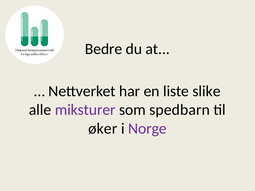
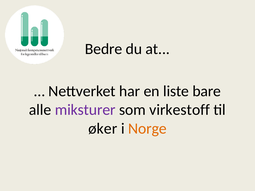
slike: slike -> bare (207, 91)
spedbarn: spedbarn -> virkestoff (180, 110)
Norge colour: purple -> orange (147, 129)
